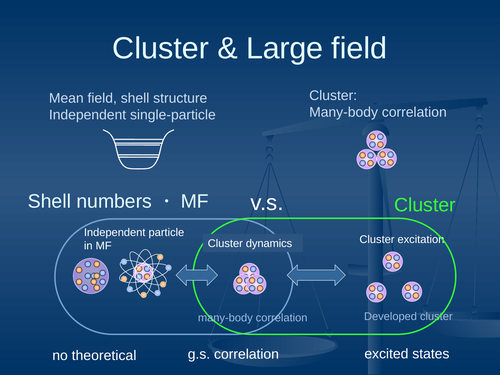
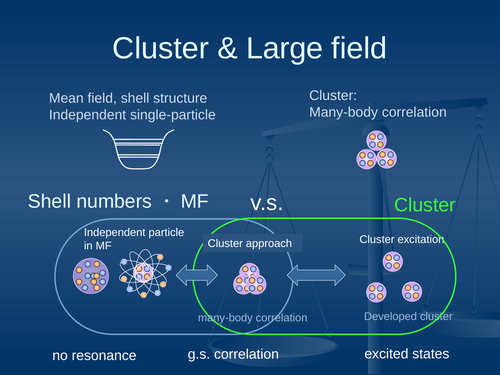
dynamics: dynamics -> approach (269, 244)
theoretical: theoretical -> resonance (104, 356)
